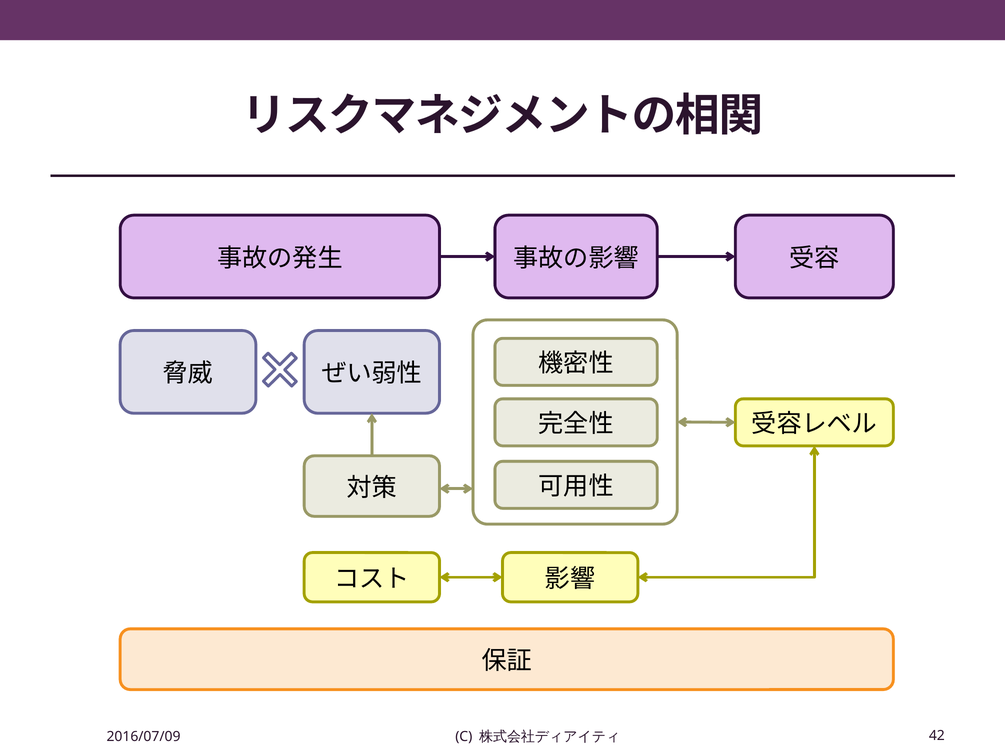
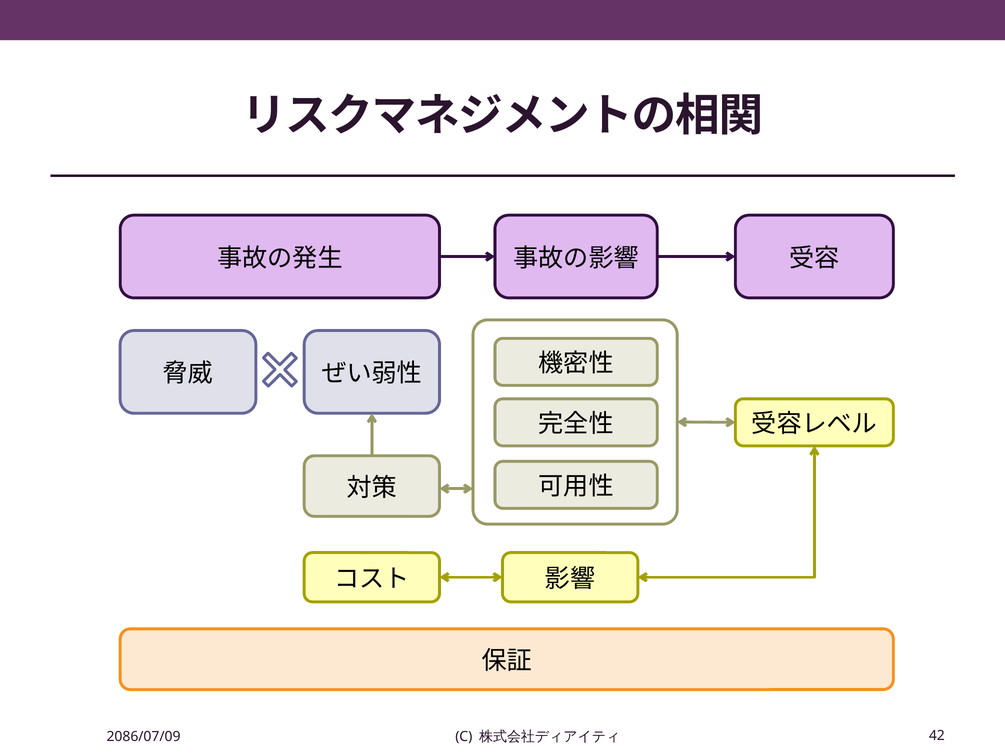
2016/07/09: 2016/07/09 -> 2086/07/09 (144, 737)
